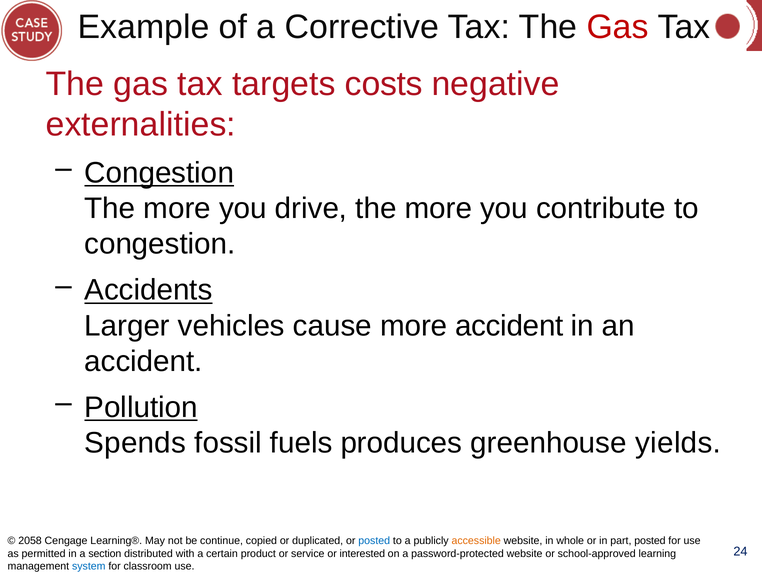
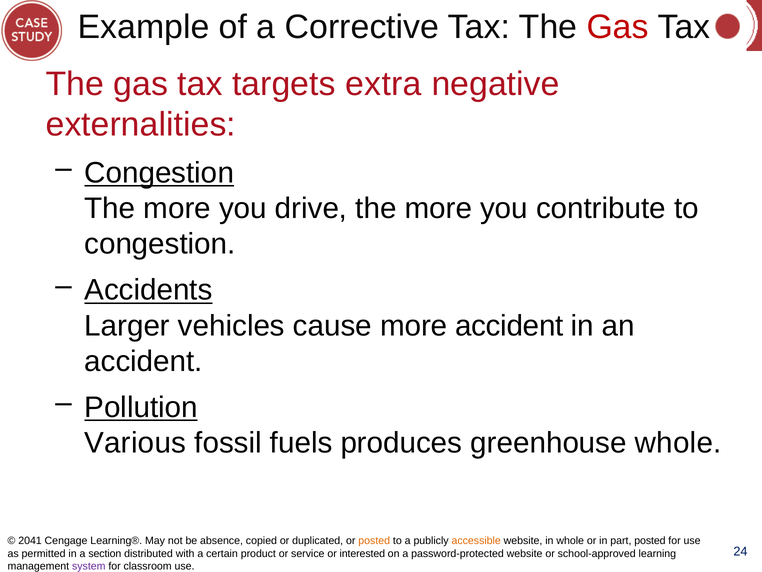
costs: costs -> extra (383, 84)
Spends: Spends -> Various (135, 443)
greenhouse yields: yields -> whole (678, 443)
2058: 2058 -> 2041 (30, 540)
continue: continue -> absence (222, 540)
posted colour: blue -> orange (374, 540)
system colour: blue -> purple (89, 566)
